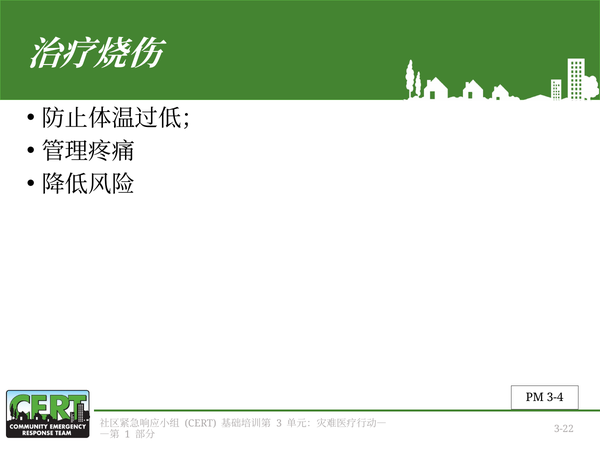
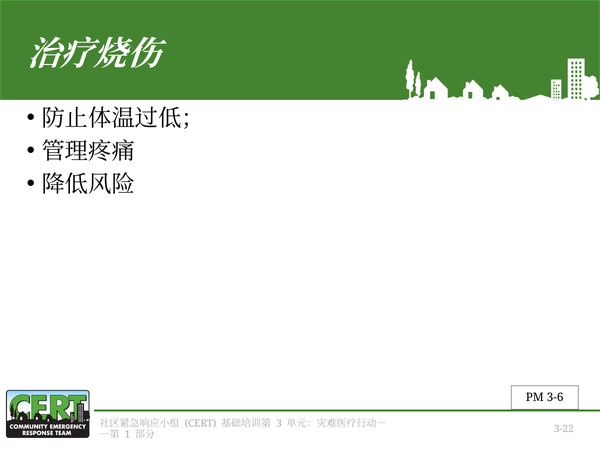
3-4: 3-4 -> 3-6 (555, 398)
